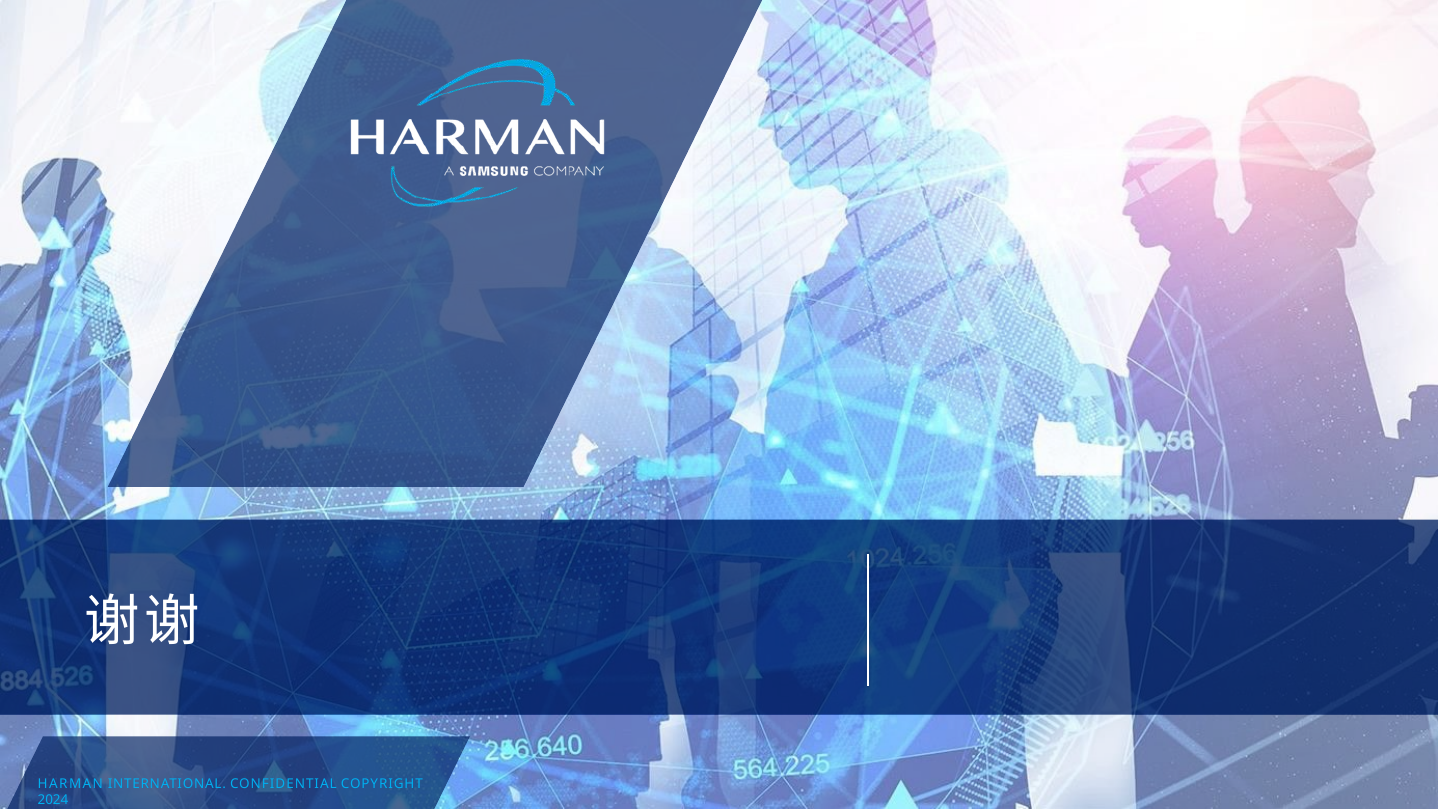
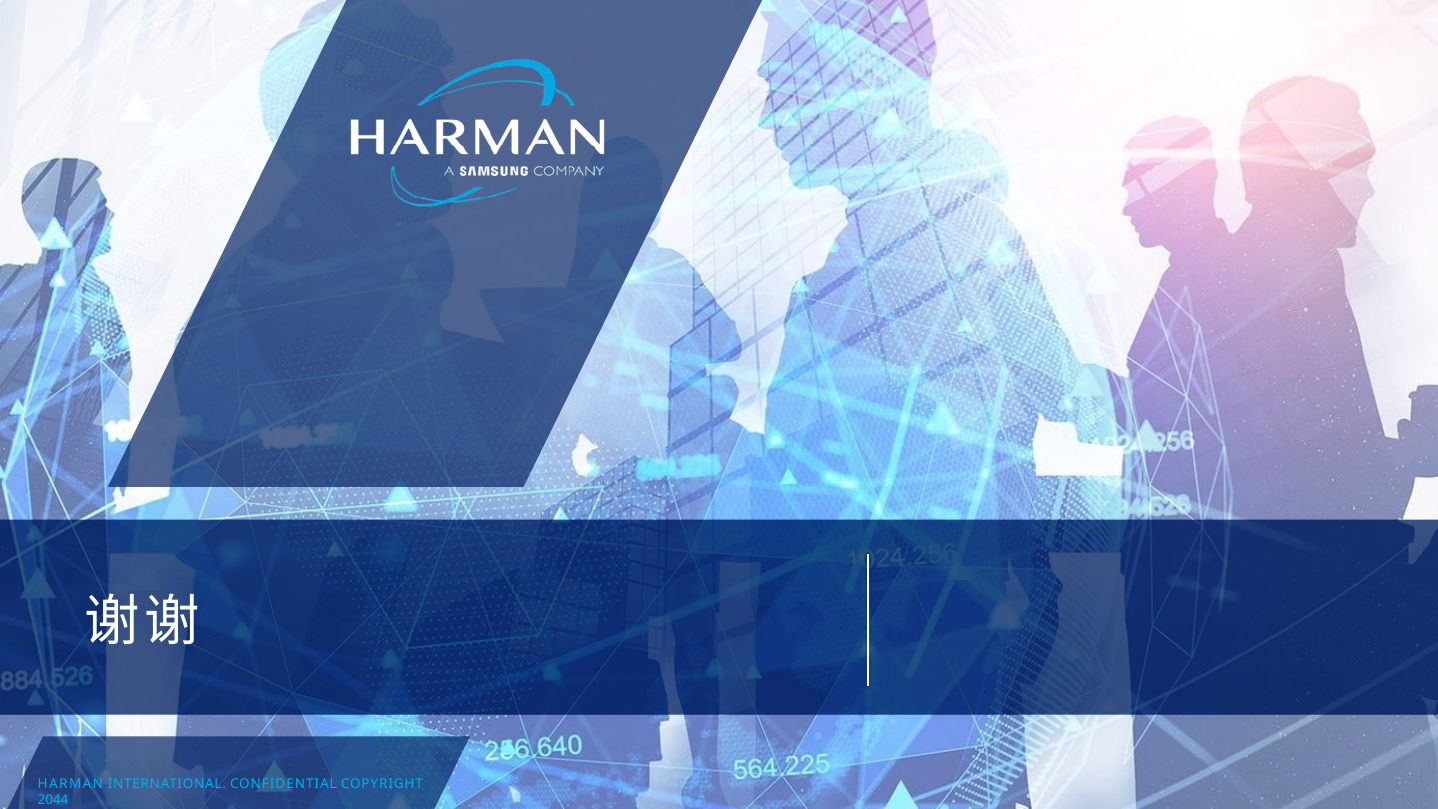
2024: 2024 -> 2044 (53, 800)
